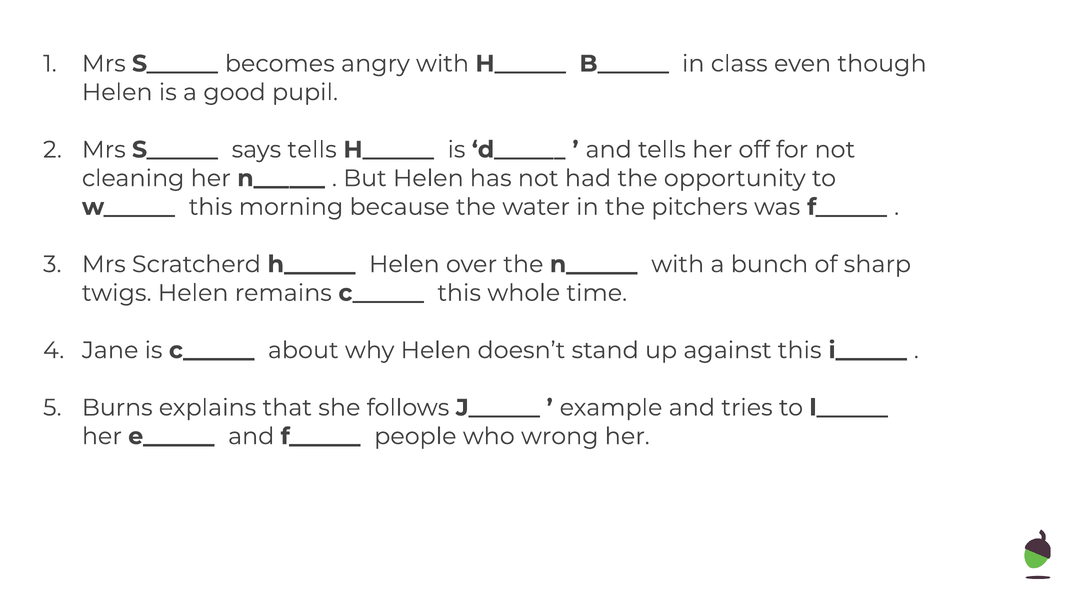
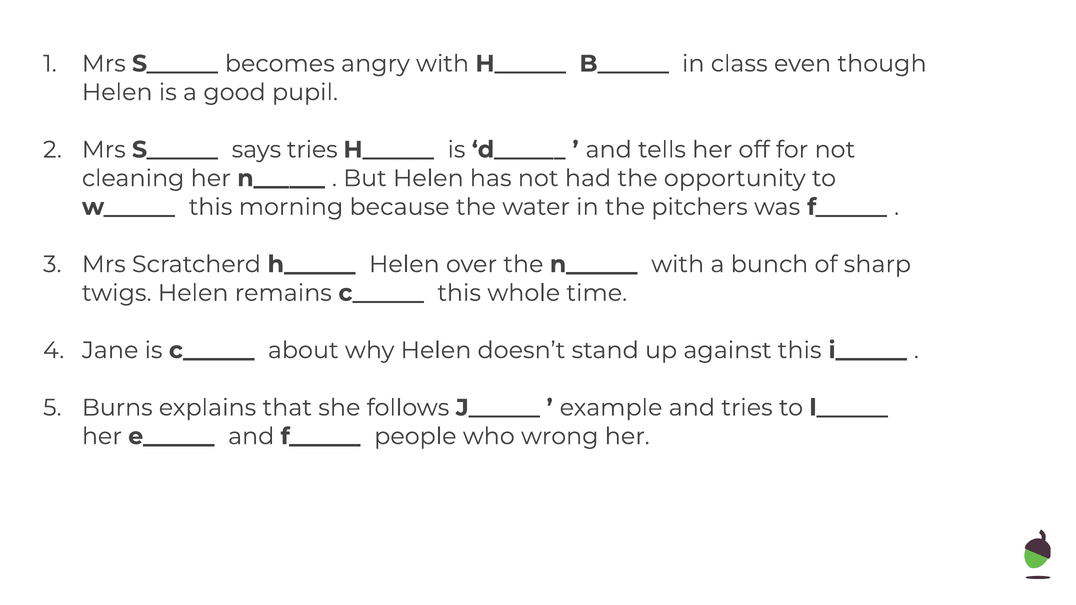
says tells: tells -> tries (312, 150)
